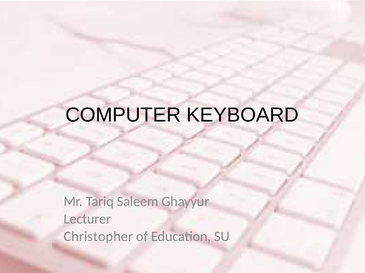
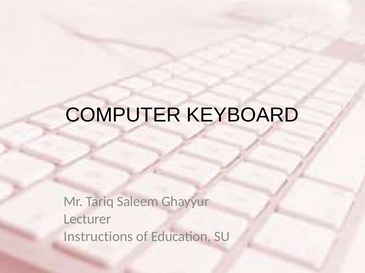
Christopher: Christopher -> Instructions (98, 237)
